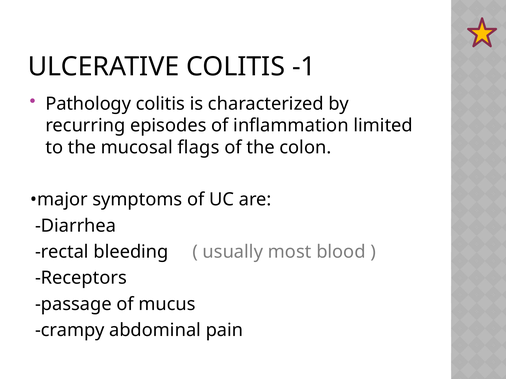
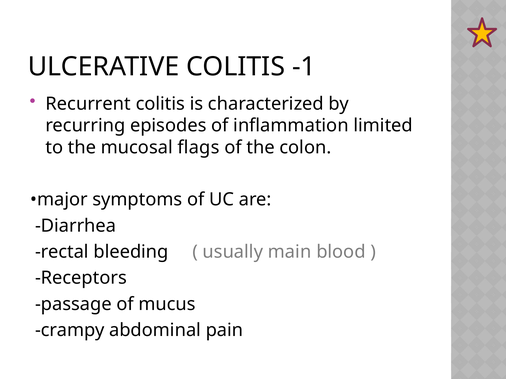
Pathology: Pathology -> Recurrent (88, 104)
most: most -> main (290, 252)
